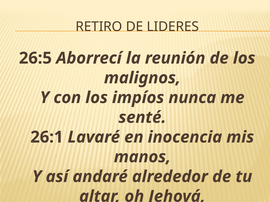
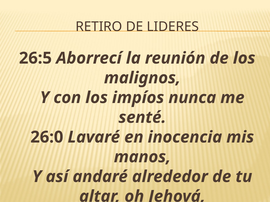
26:1: 26:1 -> 26:0 (47, 137)
